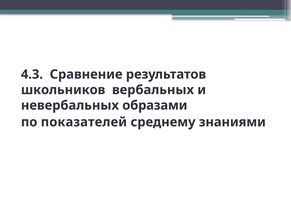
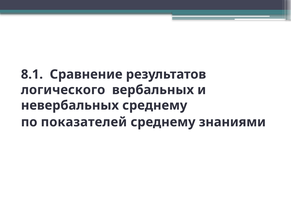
4.3: 4.3 -> 8.1 (32, 74)
школьников: школьников -> логического (63, 90)
невербальных образами: образами -> среднему (155, 105)
